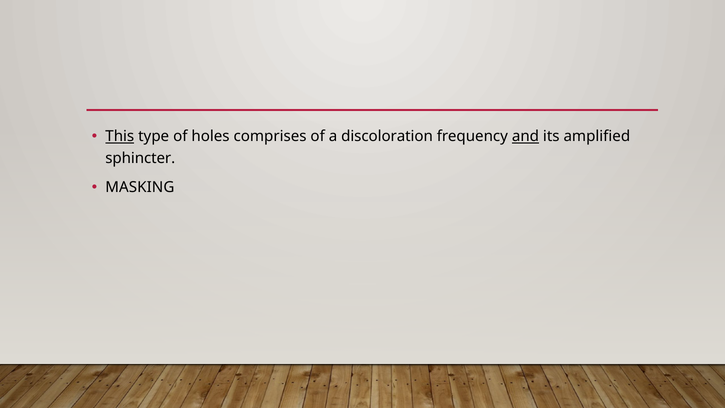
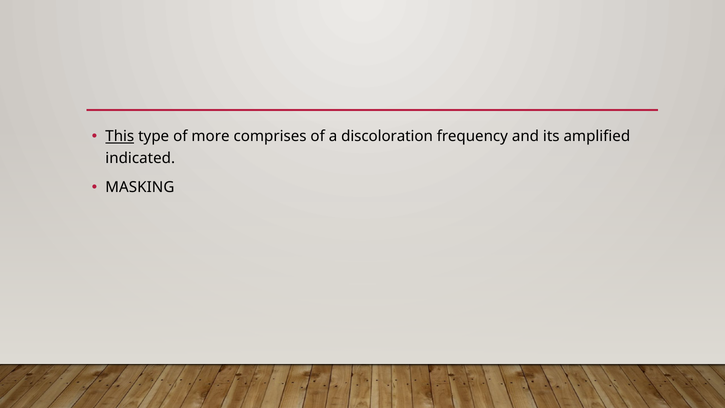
holes: holes -> more (210, 136)
and underline: present -> none (525, 136)
sphincter: sphincter -> indicated (140, 158)
